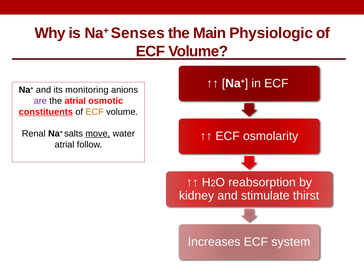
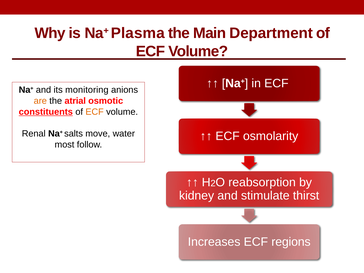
Senses: Senses -> Plasma (138, 33)
Physiologic: Physiologic -> Department (271, 33)
are colour: purple -> orange (40, 101)
move underline: present -> none (98, 134)
atrial: atrial -> most (65, 145)
system: system -> regions (291, 242)
